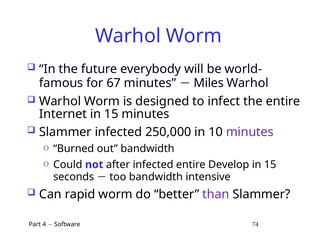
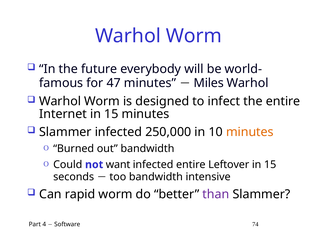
67: 67 -> 47 (114, 83)
minutes colour: purple -> orange (250, 132)
after: after -> want (118, 165)
Develop: Develop -> Leftover (229, 165)
